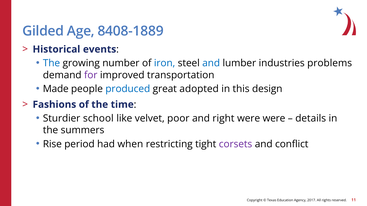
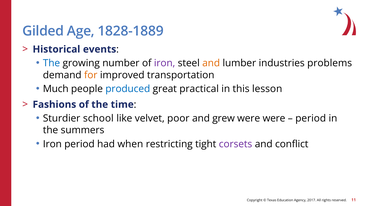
8408-1889: 8408-1889 -> 1828-1889 (131, 31)
iron colour: blue -> purple (165, 63)
and colour: blue -> orange (211, 63)
for colour: purple -> orange (91, 75)
Made: Made -> Much (56, 89)
adopted: adopted -> practical (199, 89)
design: design -> lesson (267, 89)
right: right -> grew (224, 119)
details: details -> period (311, 119)
Rise: Rise -> Iron (52, 144)
